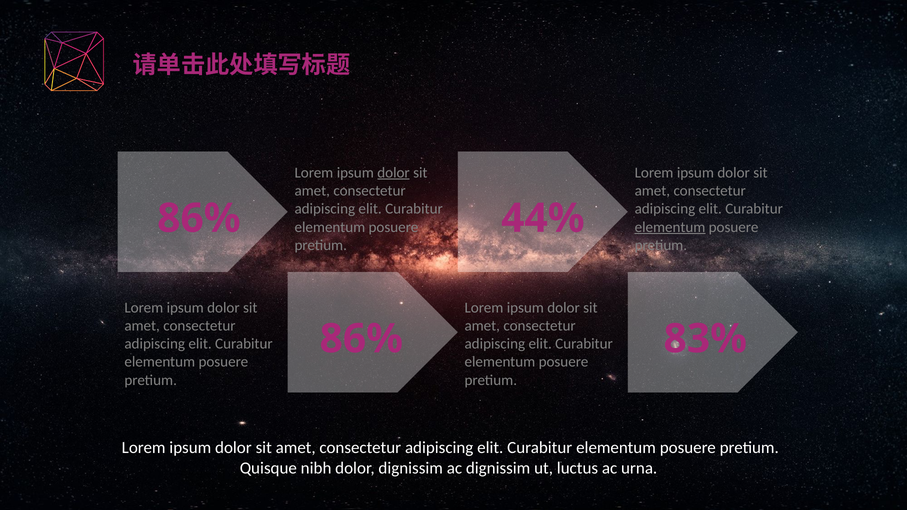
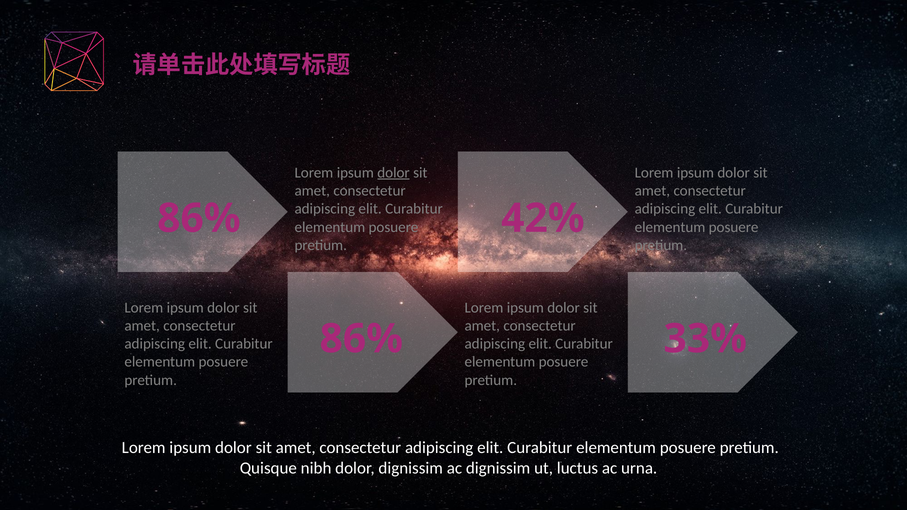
44%: 44% -> 42% (543, 218)
elementum underline: present -> none (670, 227)
83%: 83% -> 33% (705, 339)
